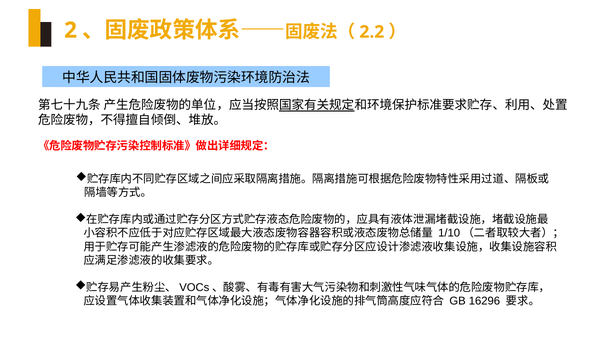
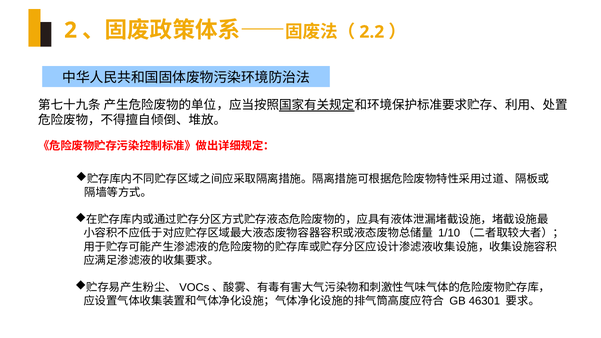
16296: 16296 -> 46301 (484, 301)
